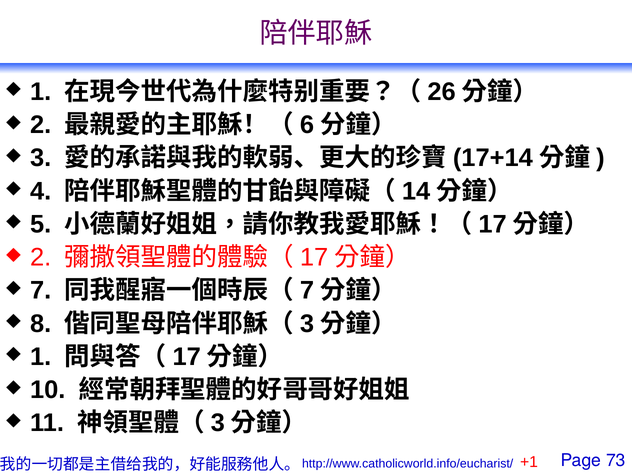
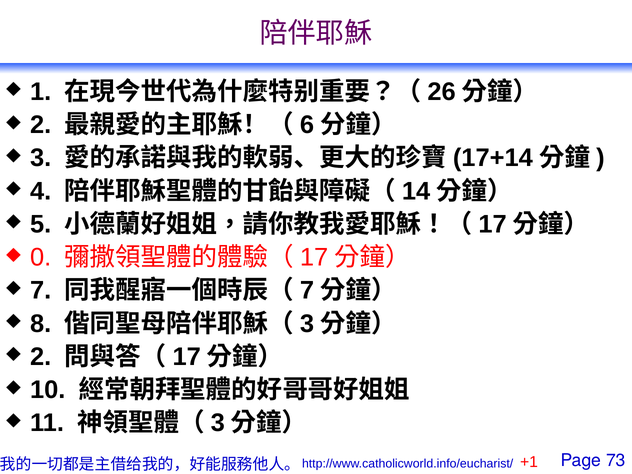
2: 2 -> 0 (41, 257)
1: 1 -> 2 (41, 357)
